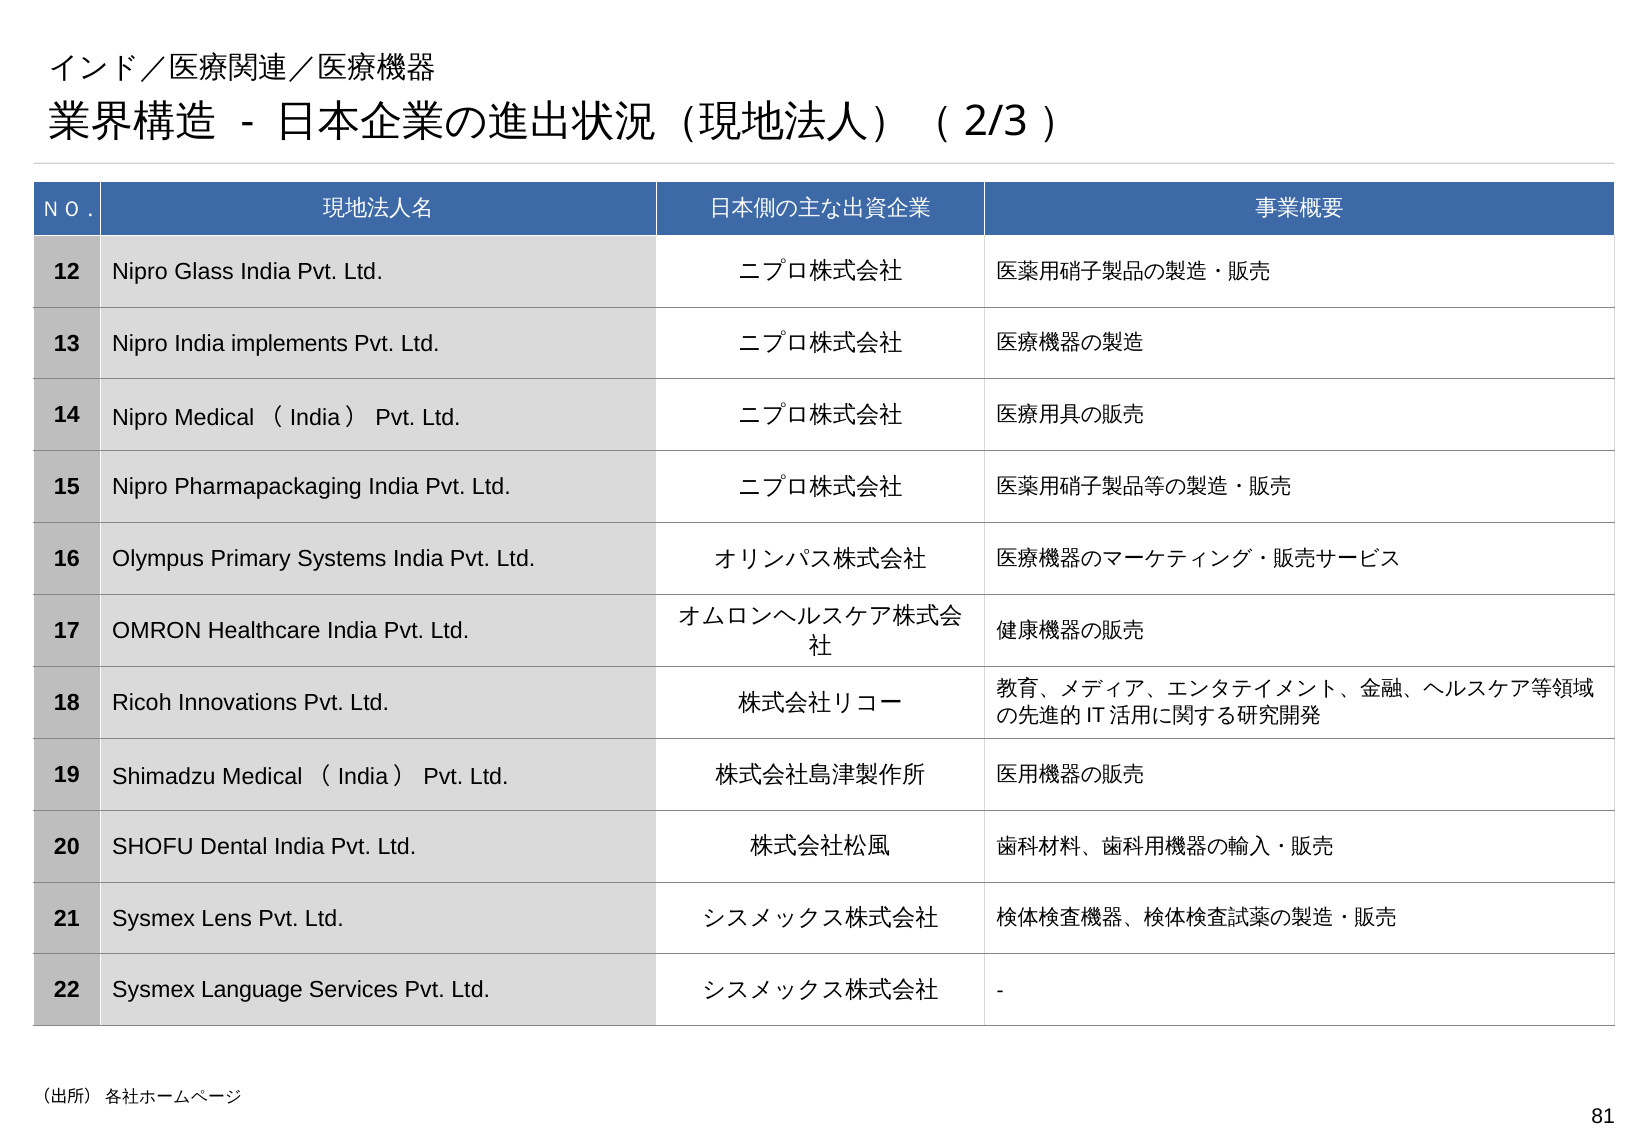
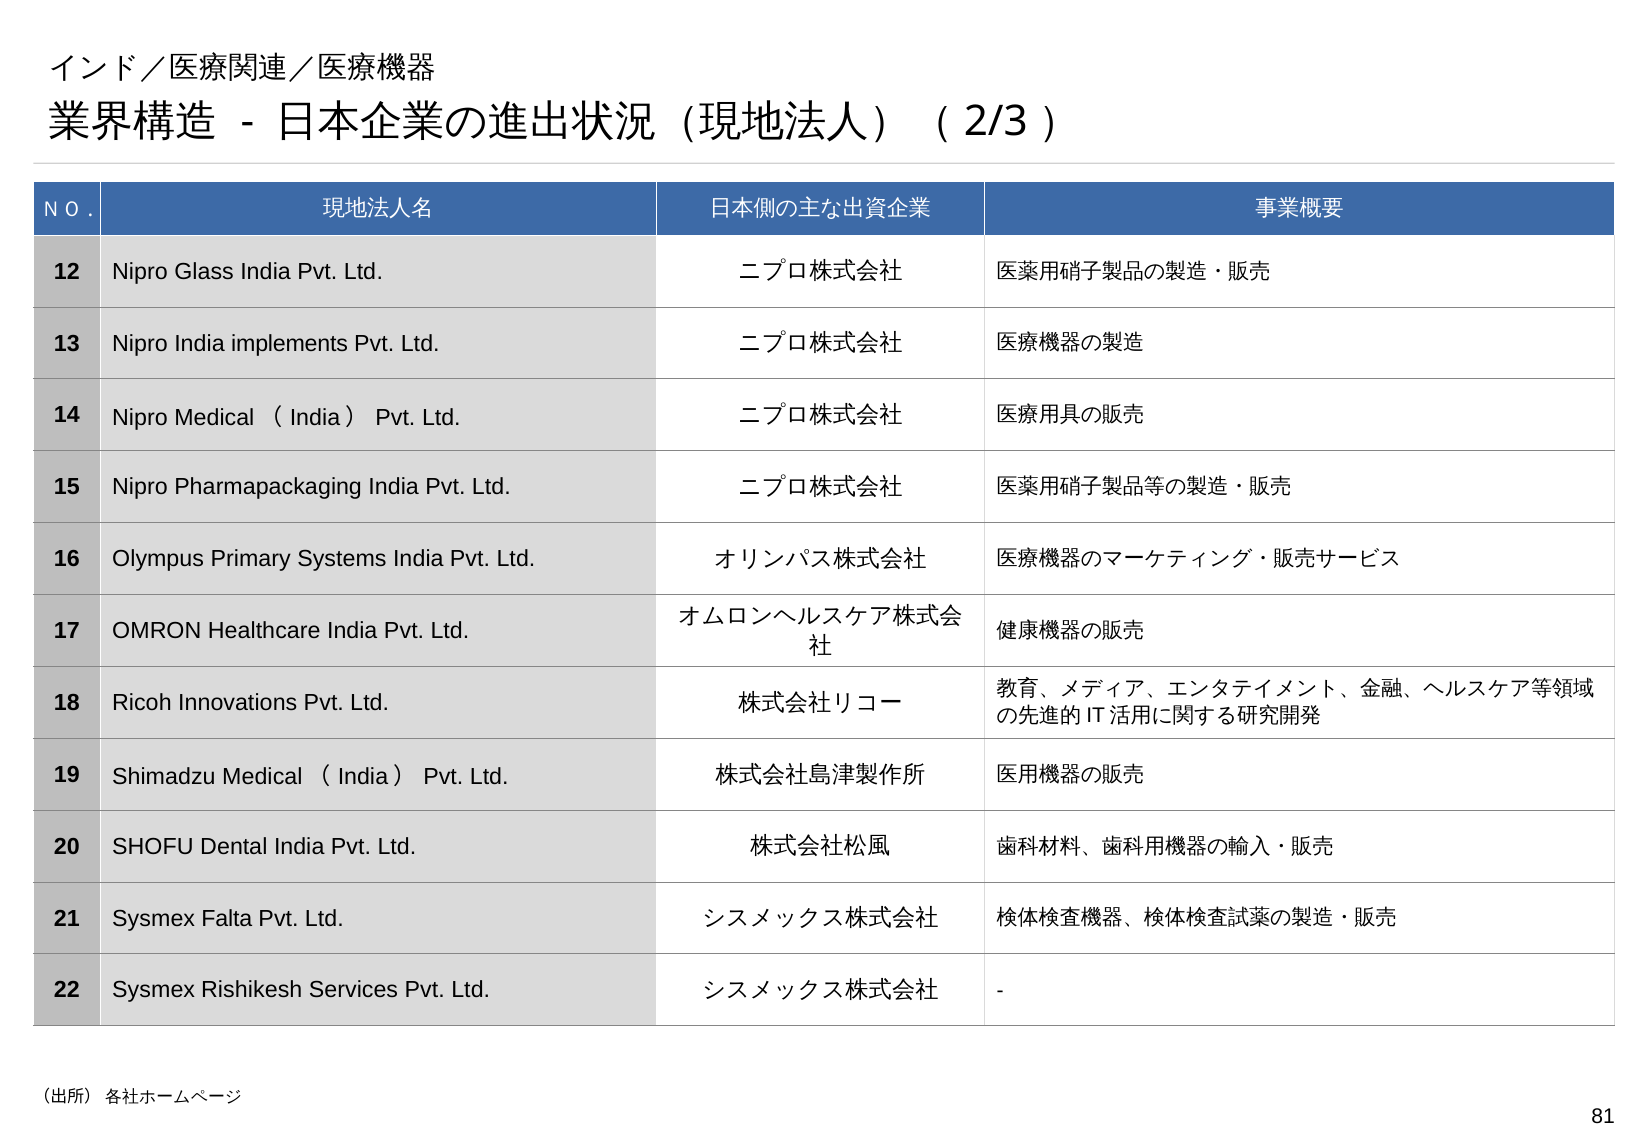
Lens: Lens -> Falta (227, 918)
Language: Language -> Rishikesh (252, 990)
